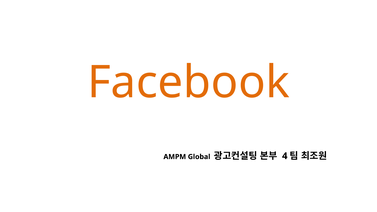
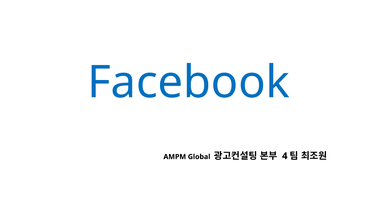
Facebook colour: orange -> blue (189, 82)
